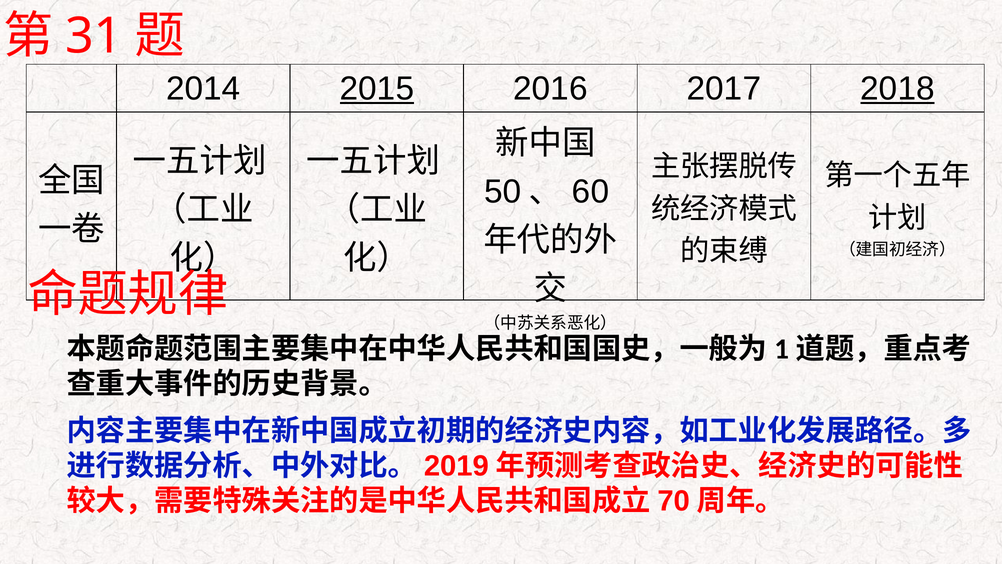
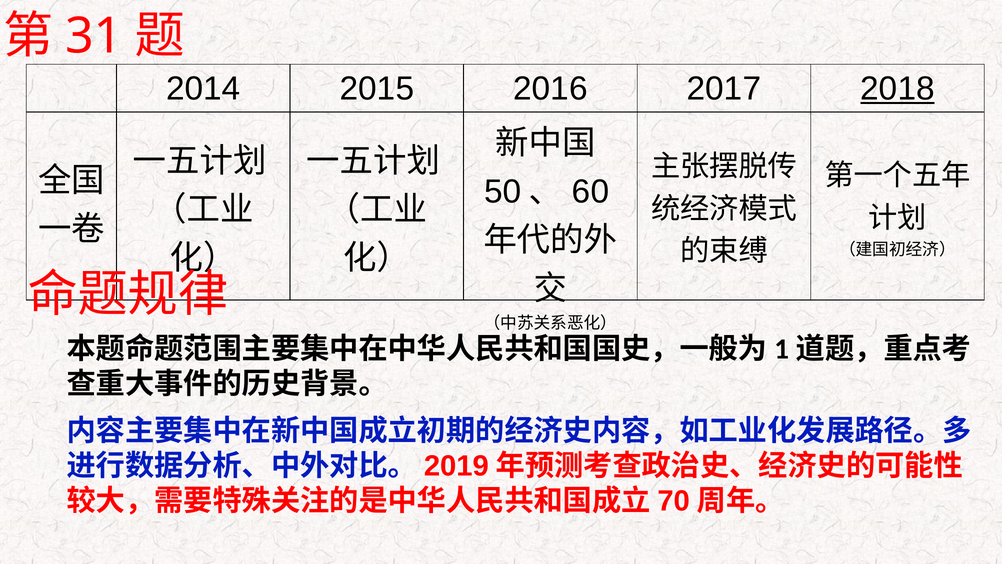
2015 underline: present -> none (377, 89)
